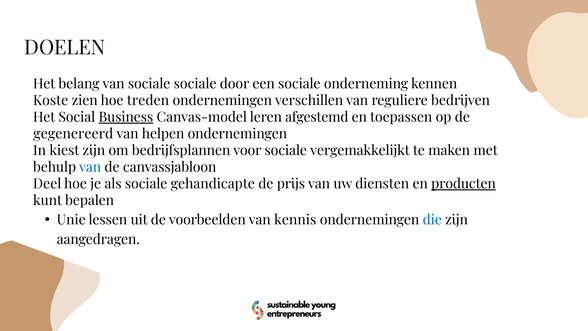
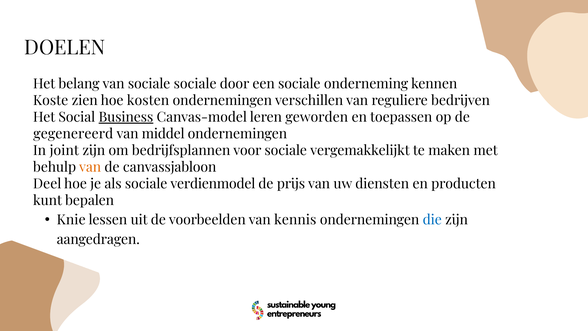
treden: treden -> kosten (148, 100)
afgestemd: afgestemd -> geworden (317, 117)
helpen: helpen -> middel (163, 134)
kiest: kiest -> joint (64, 150)
van colour: blue -> orange (90, 167)
gehandicapte: gehandicapte -> verdienmodel (213, 184)
producten underline: present -> none (464, 184)
Unie: Unie -> Knie (71, 220)
